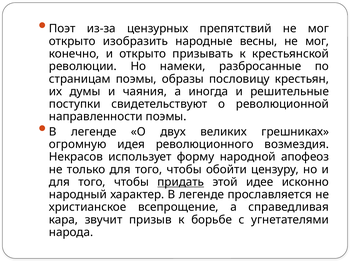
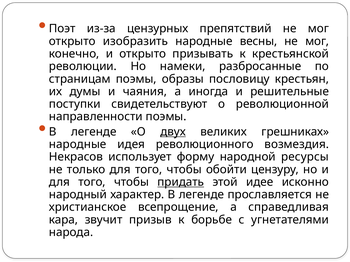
двух underline: none -> present (173, 132)
огромную: огромную -> народные (78, 145)
апофеоз: апофеоз -> ресурсы (305, 157)
